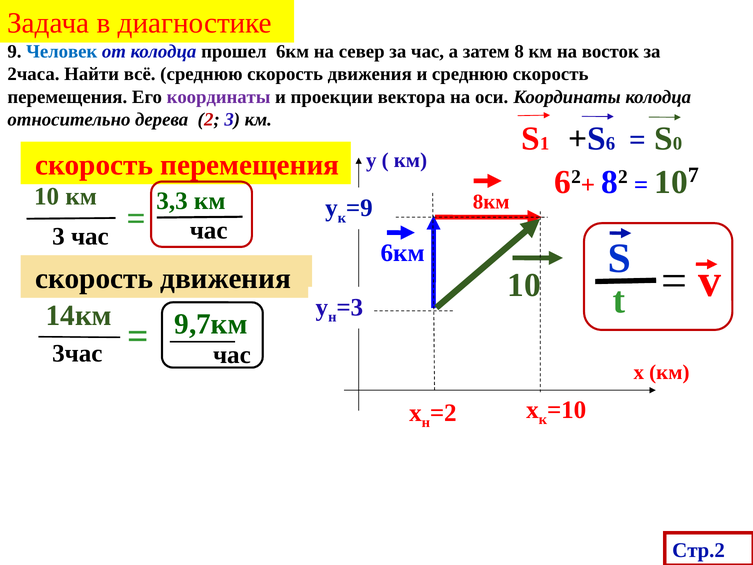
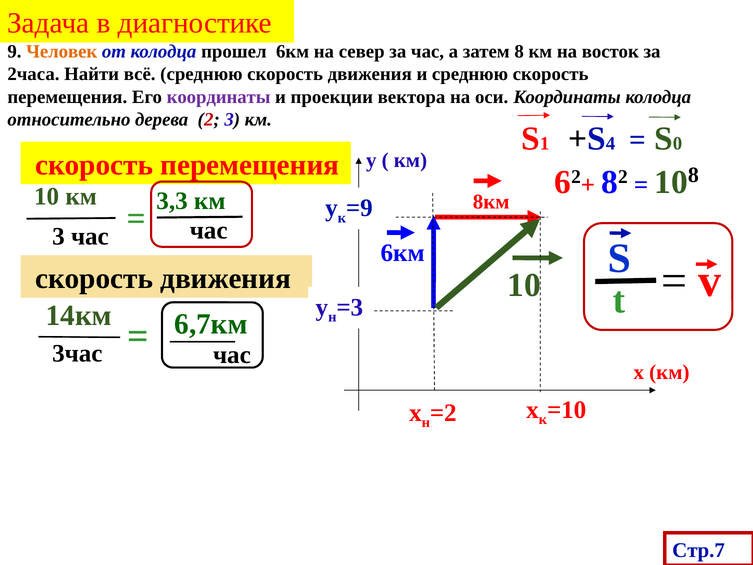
Человек colour: blue -> orange (62, 52)
6: 6 -> 4 (611, 143)
10 7: 7 -> 8 (693, 175)
9,7км: 9,7км -> 6,7км (211, 324)
Стр.2: Стр.2 -> Стр.7 (699, 550)
